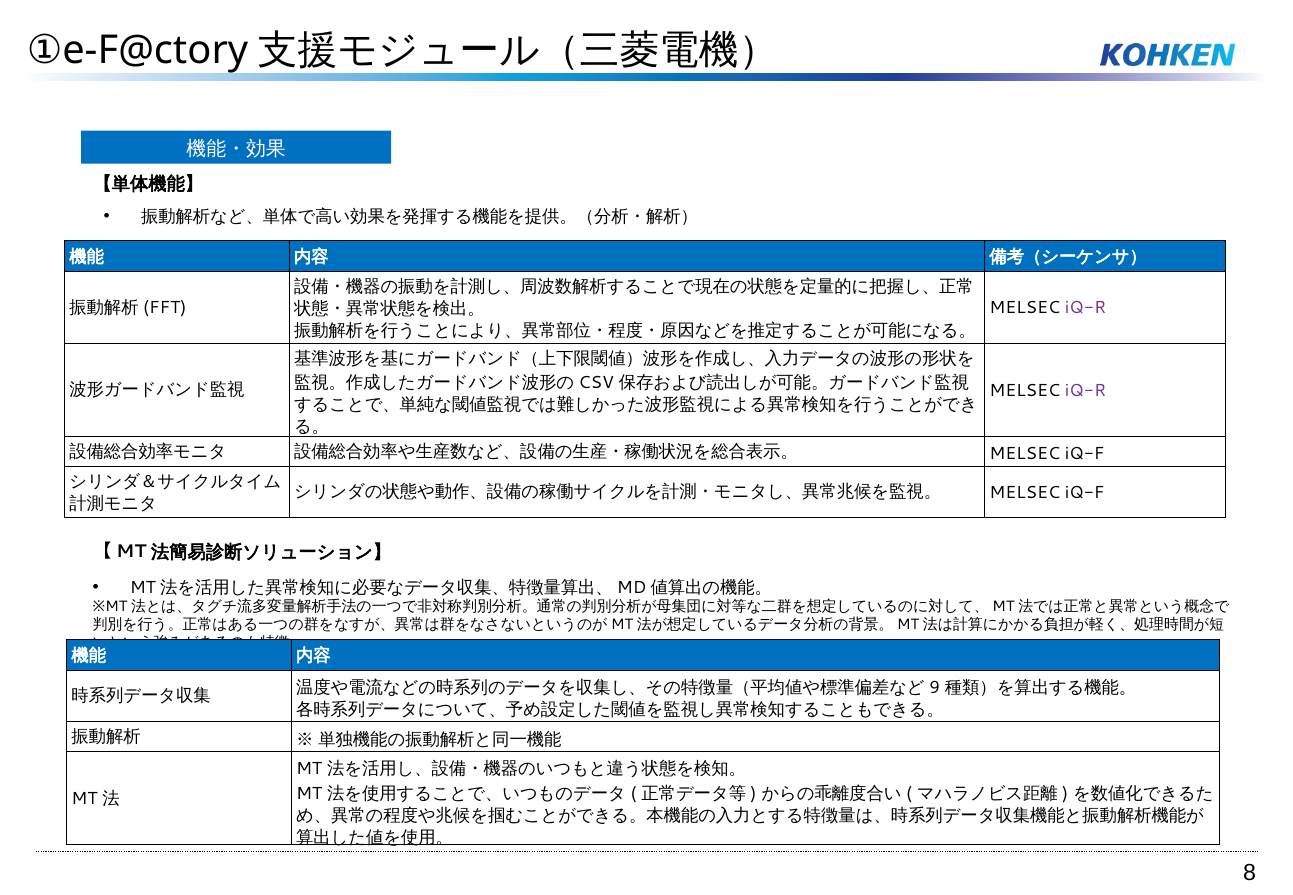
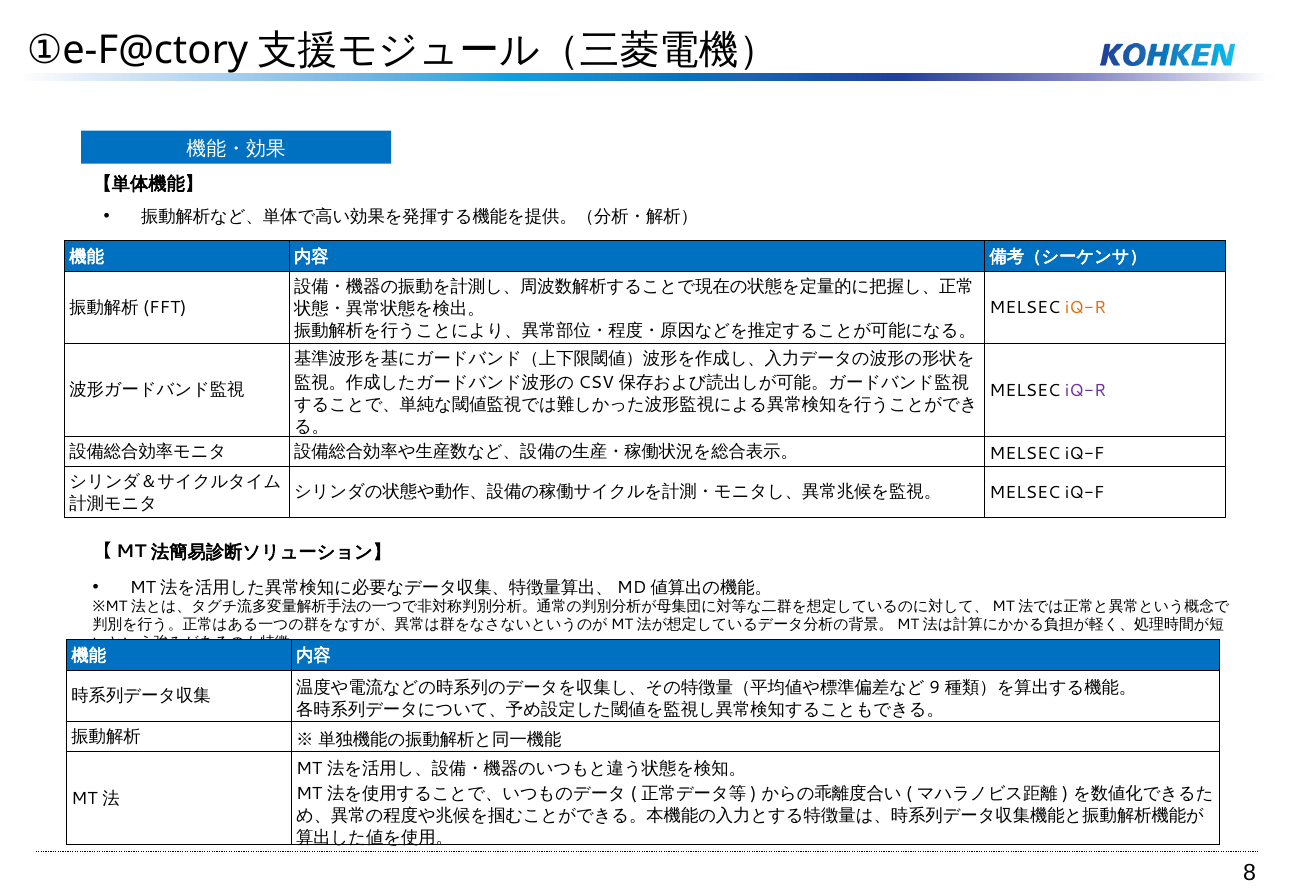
iQ-R colour: purple -> orange (1086, 308)
